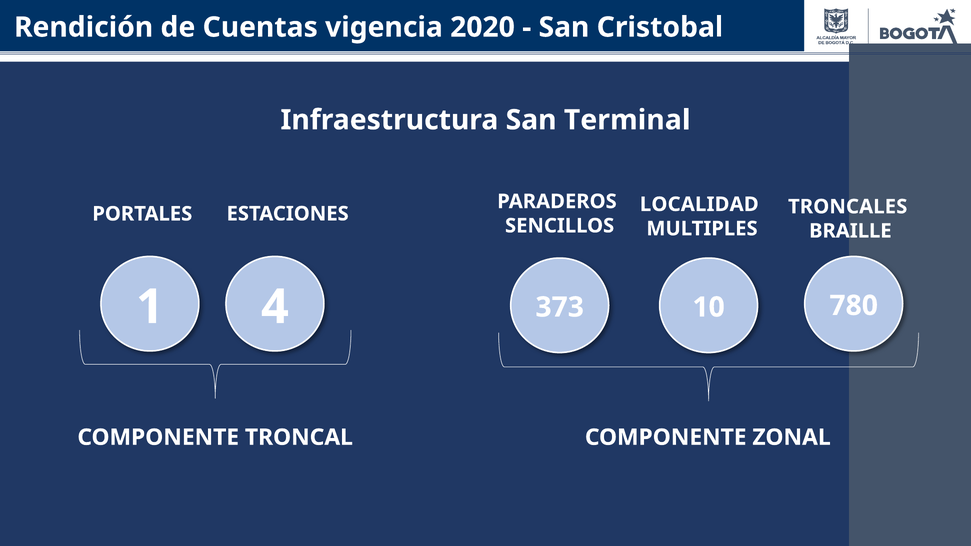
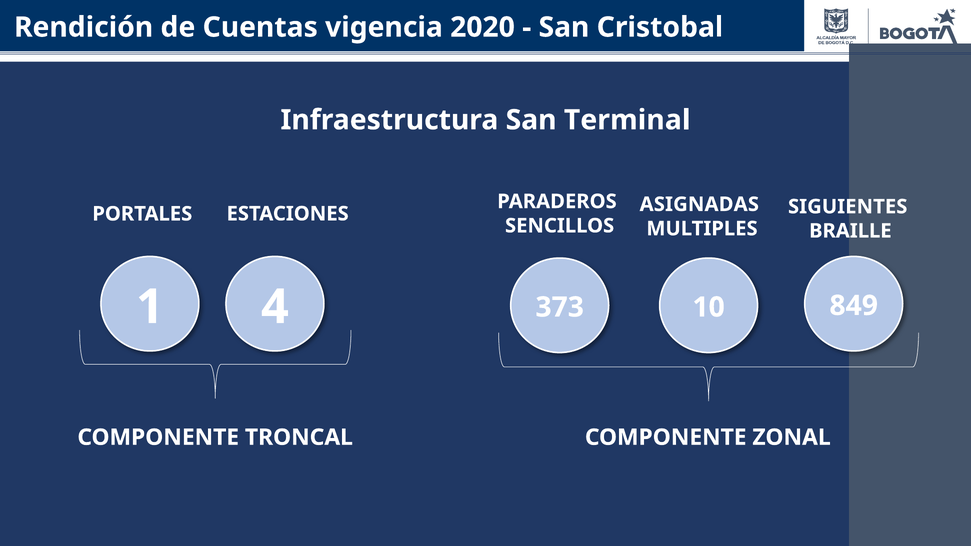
LOCALIDAD: LOCALIDAD -> ASIGNADAS (699, 204)
TRONCALES: TRONCALES -> SIGUIENTES (848, 207)
780: 780 -> 849 (854, 306)
